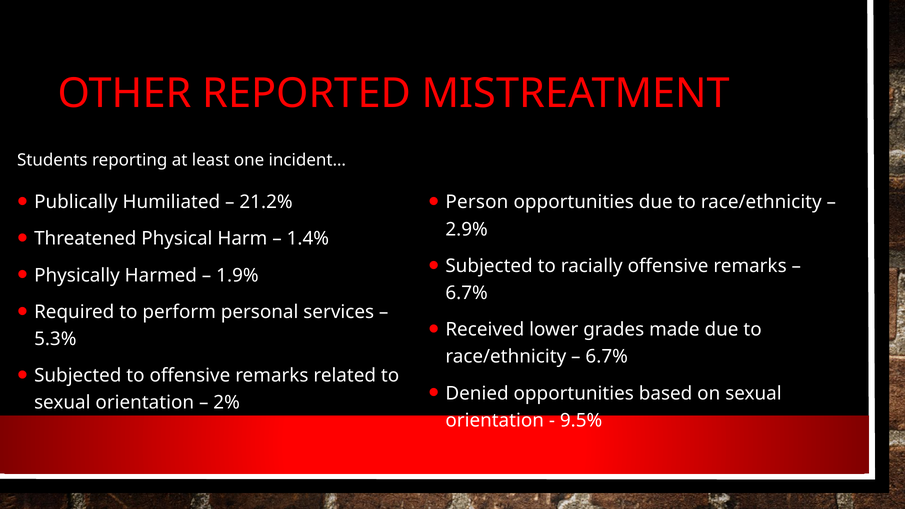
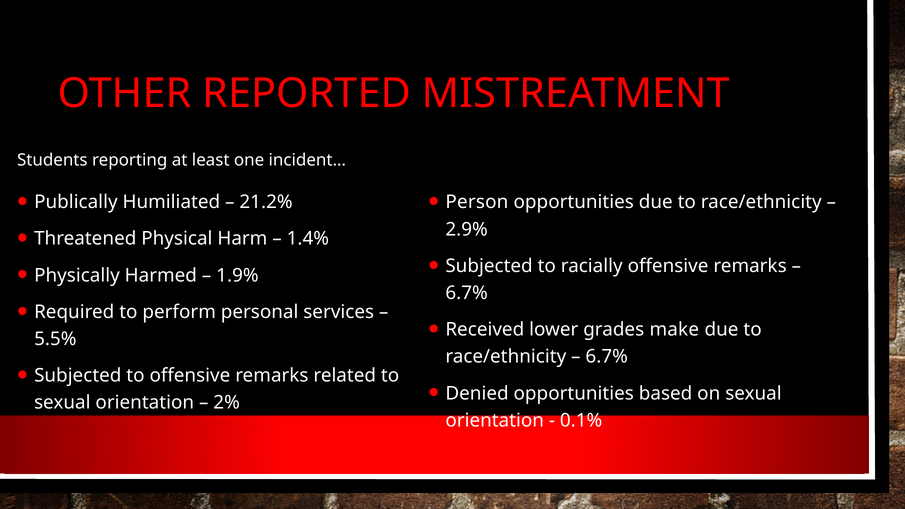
made: made -> make (674, 330)
5.3%: 5.3% -> 5.5% (55, 339)
9.5%: 9.5% -> 0.1% (581, 421)
